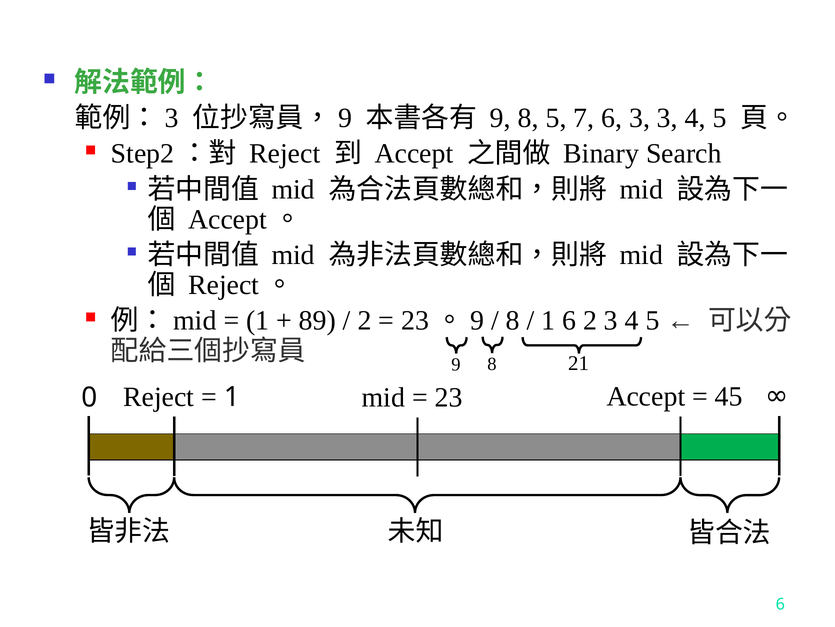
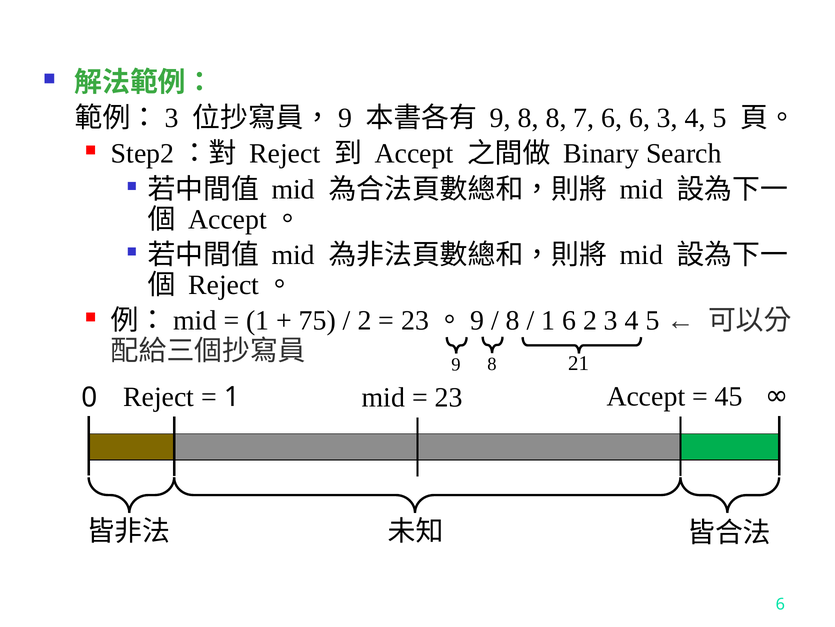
8 5: 5 -> 8 (556, 118)
6 3: 3 -> 6 (640, 118)
89: 89 -> 75 (317, 320)
